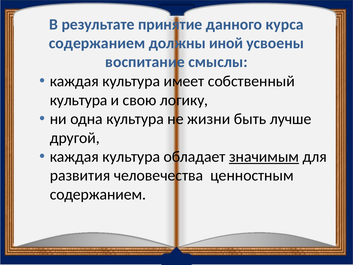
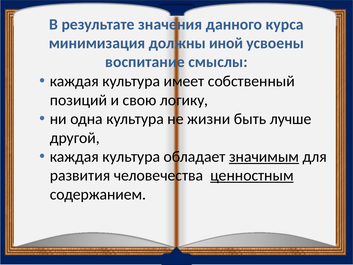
принятие: принятие -> значения (170, 24)
содержанием: содержанием -> минимизация (97, 43)
культура: культура -> позиций (78, 100)
ценностным underline: none -> present (252, 175)
